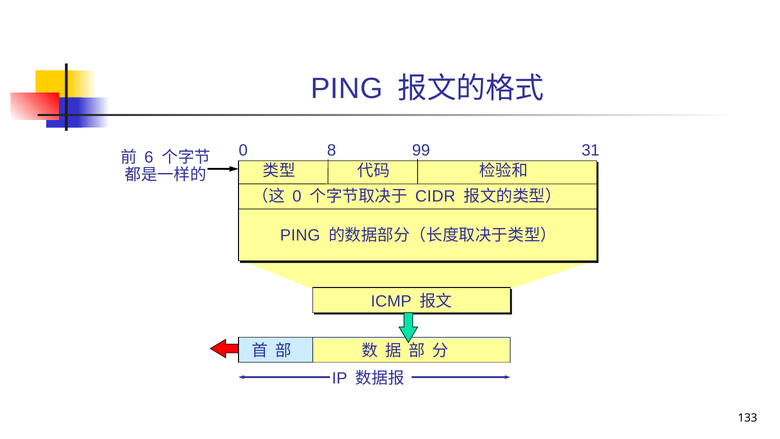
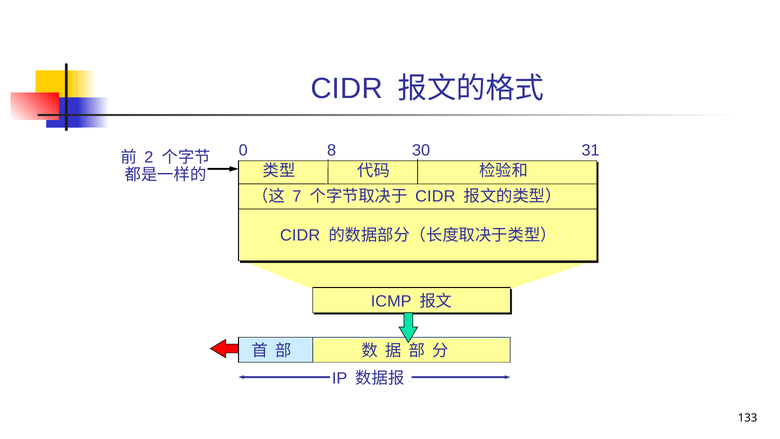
PING: PING -> CIDR (347, 89)
99: 99 -> 30 (421, 150)
6: 6 -> 2 (149, 157)
0: 0 -> 7 (297, 196)
PING: PING -> CIDR (300, 235)
